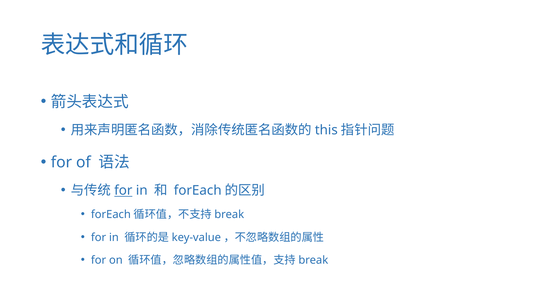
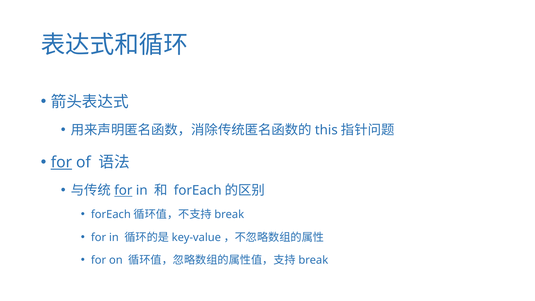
for underline: none -> present (61, 162)
